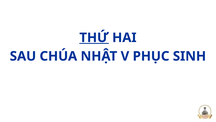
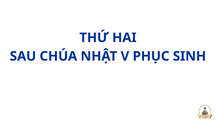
THỨ underline: present -> none (94, 38)
